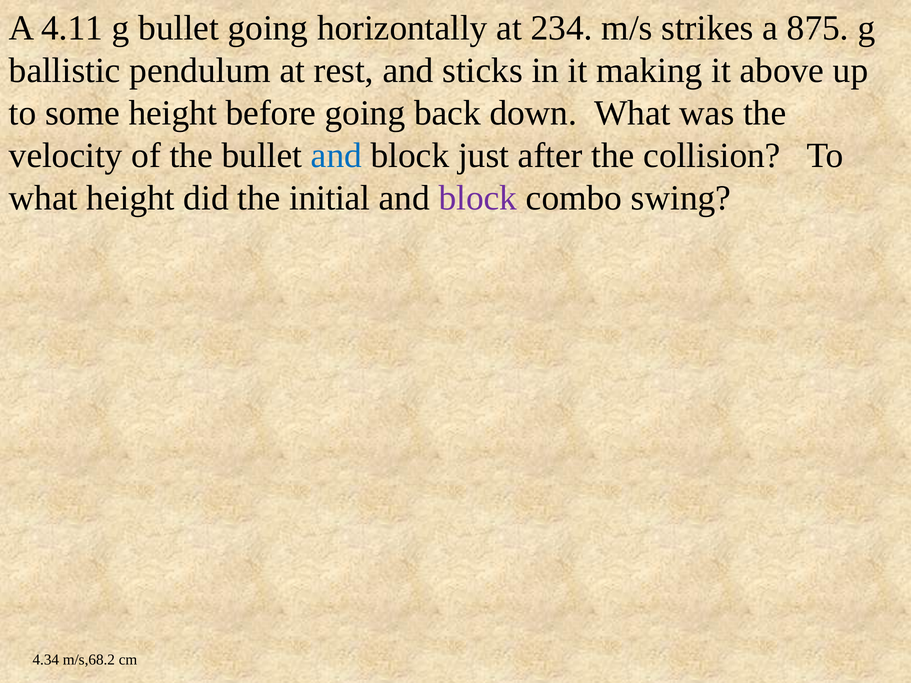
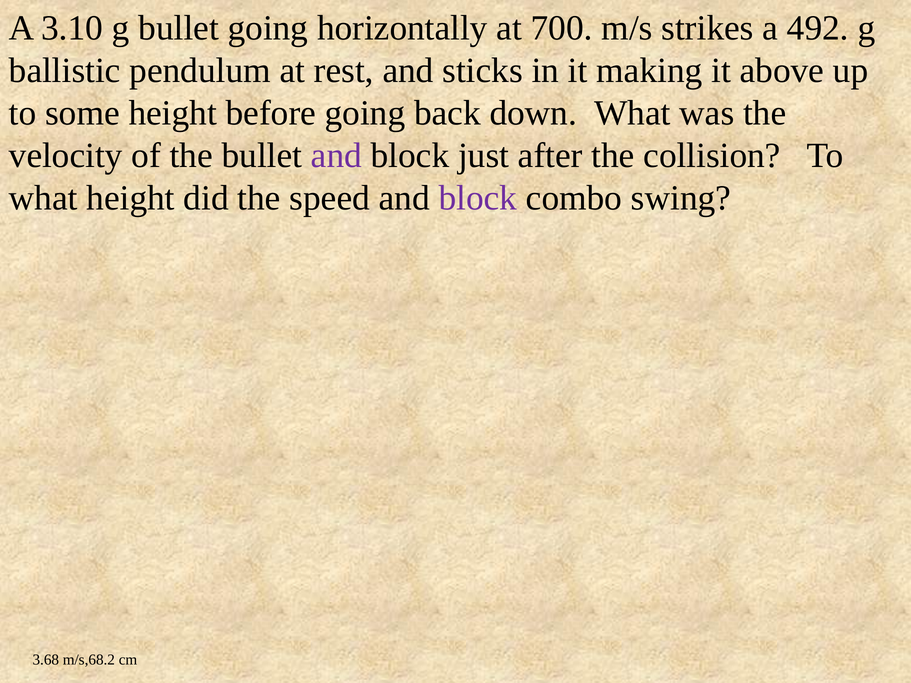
4.11: 4.11 -> 3.10 (72, 28)
234: 234 -> 700 (562, 28)
875: 875 -> 492 (818, 28)
and colour: blue -> purple (336, 156)
initial: initial -> speed (330, 198)
4.34: 4.34 -> 3.68 (46, 660)
